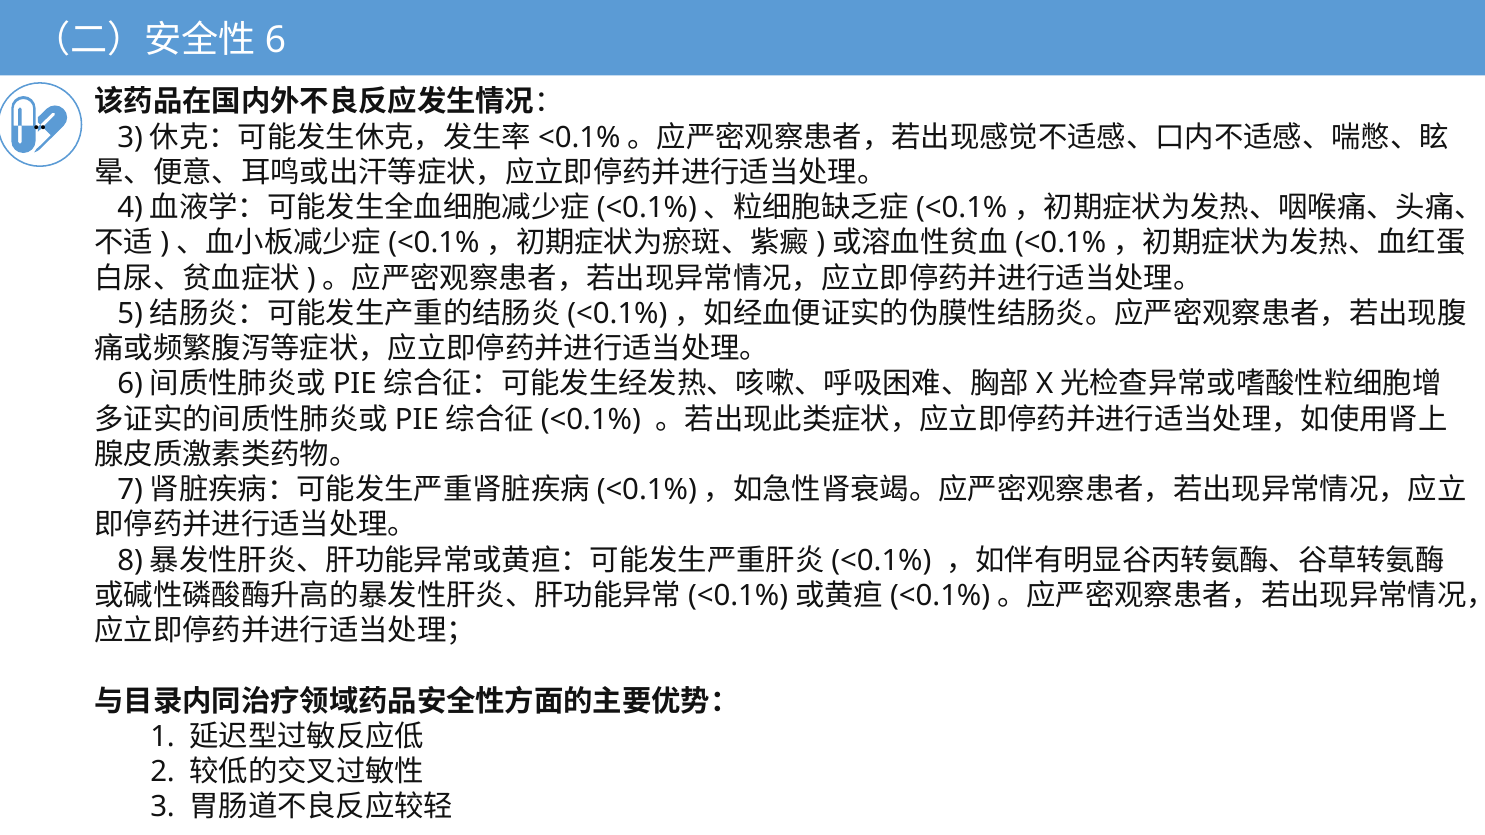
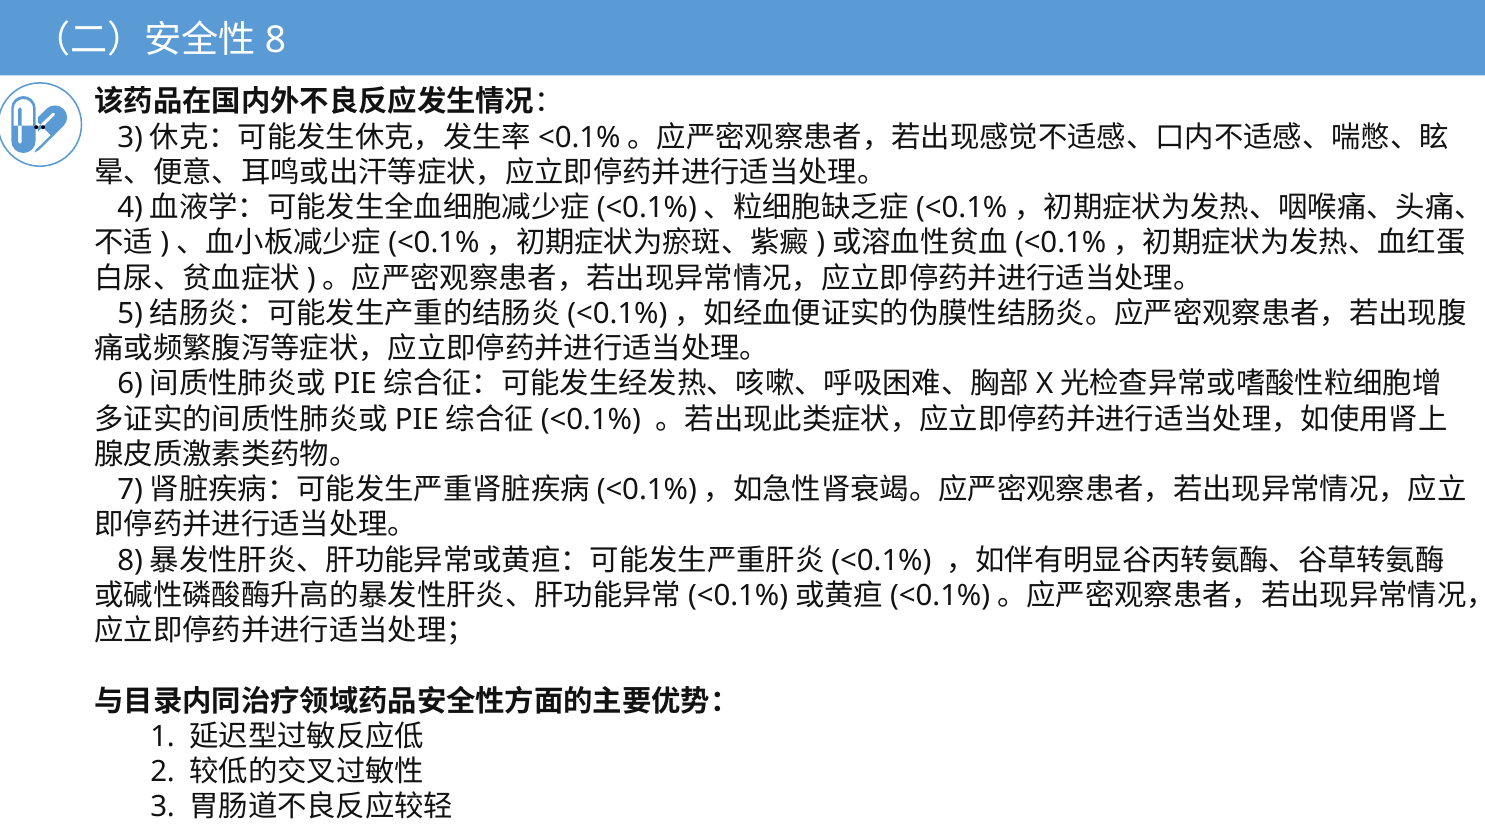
6: 6 -> 8 (276, 40)
